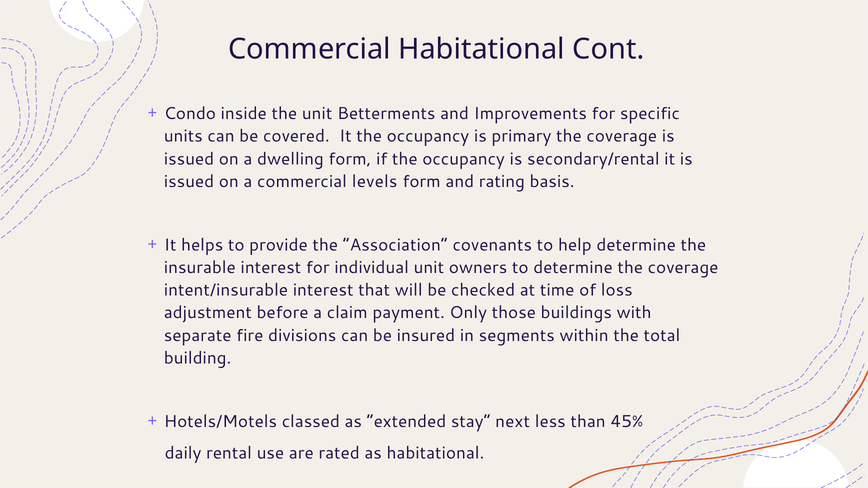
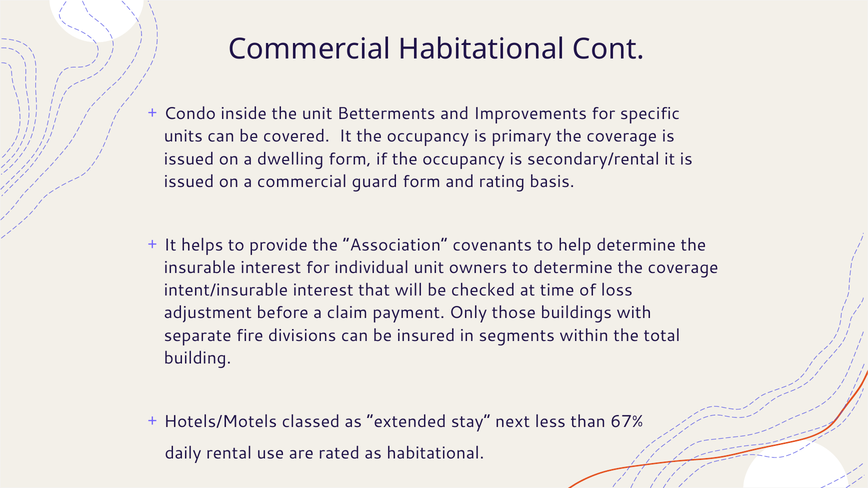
levels: levels -> guard (375, 182)
45%: 45% -> 67% (627, 422)
